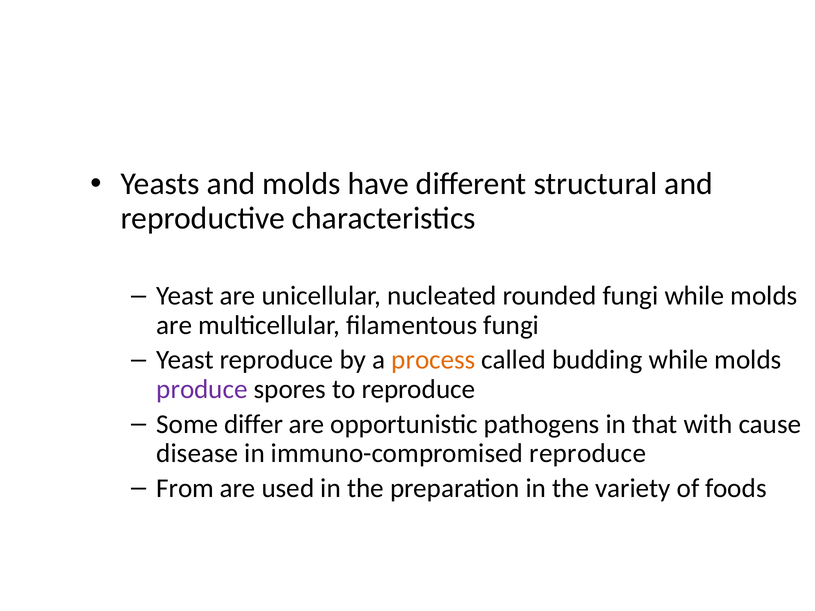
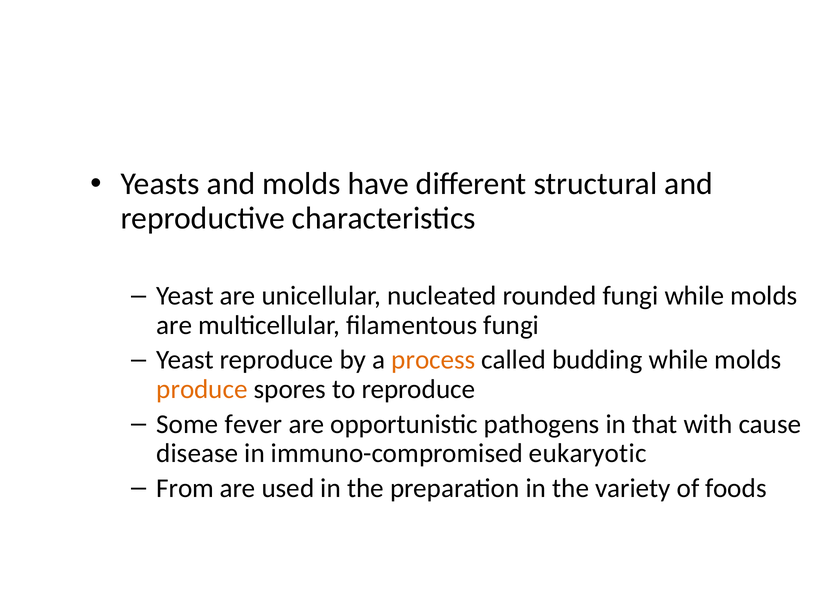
produce colour: purple -> orange (202, 389)
differ: differ -> fever (253, 424)
immuno-compromised reproduce: reproduce -> eukaryotic (588, 454)
